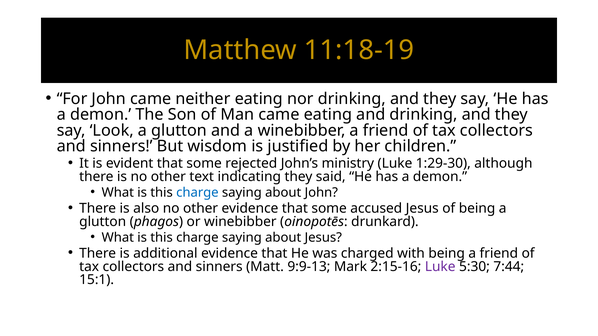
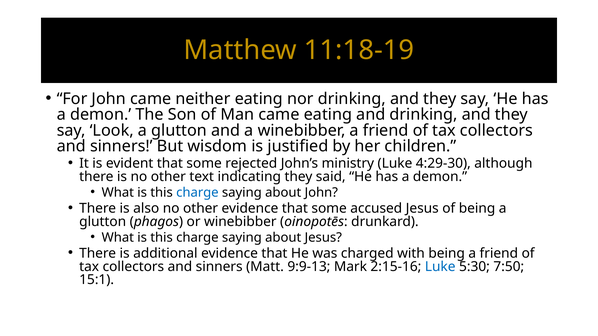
1:29-30: 1:29-30 -> 4:29-30 (443, 164)
Luke colour: purple -> blue (440, 267)
7:44: 7:44 -> 7:50 (509, 267)
